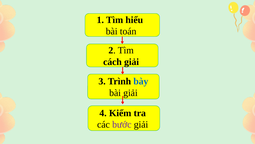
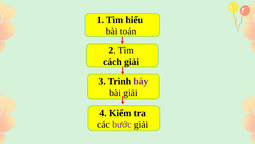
bày colour: blue -> purple (141, 81)
